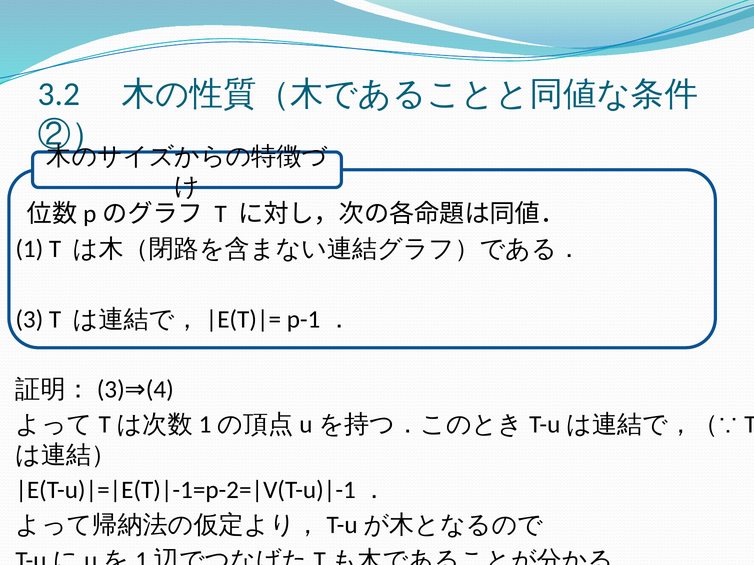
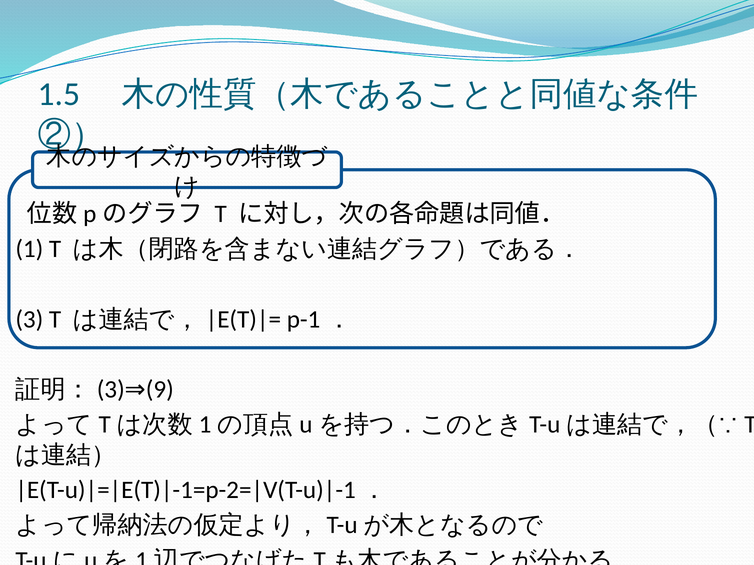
3.2: 3.2 -> 1.5 (59, 94)
4: 4 -> 9 (160, 390)
